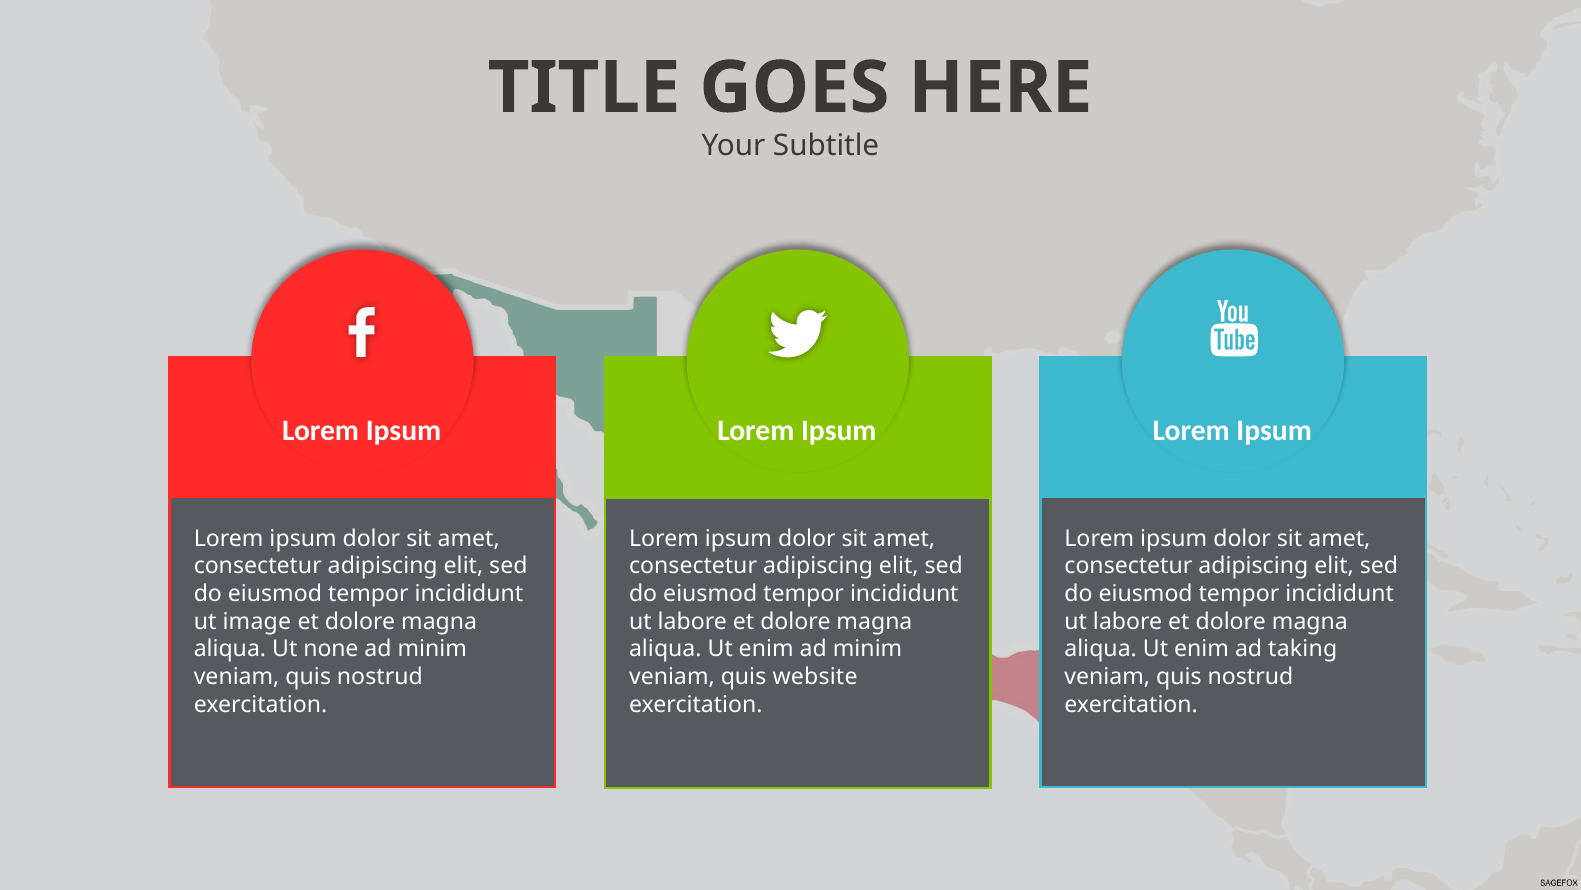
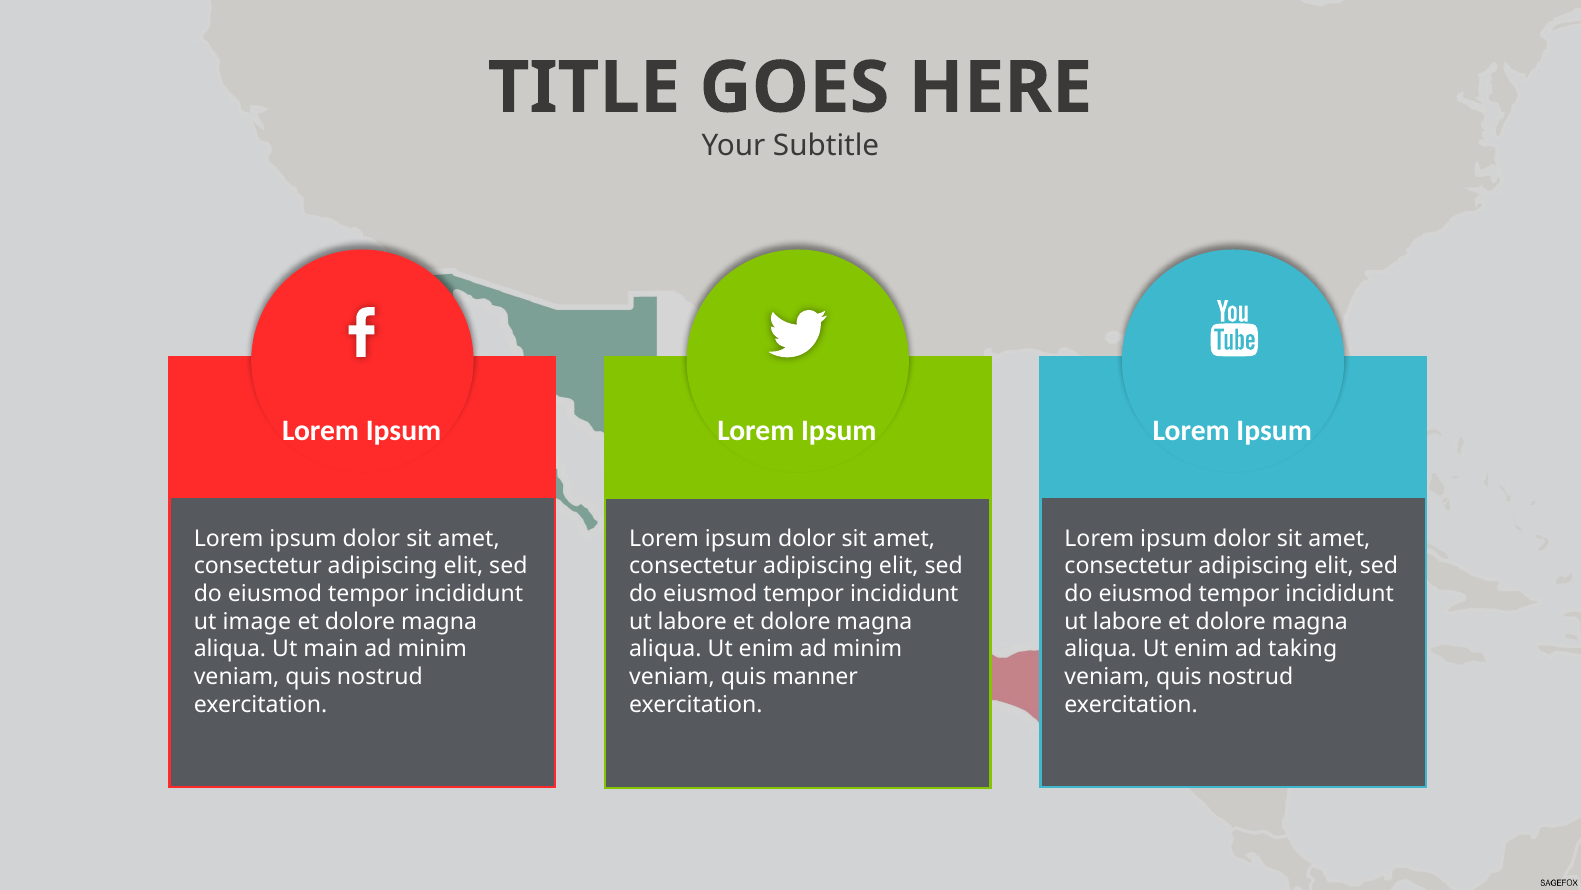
none: none -> main (331, 649)
website: website -> manner (815, 676)
